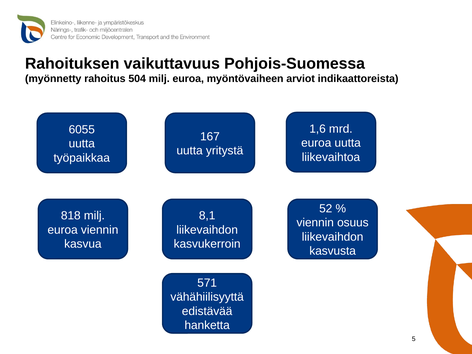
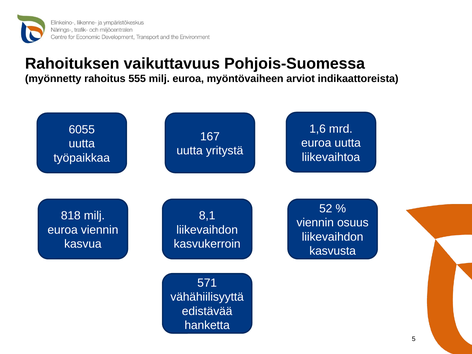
504: 504 -> 555 (137, 79)
